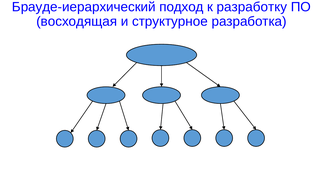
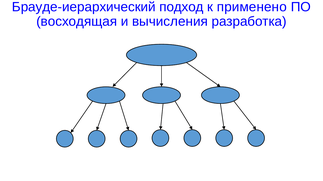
разработку: разработку -> применено (252, 7)
структурное: структурное -> вычисления (170, 21)
